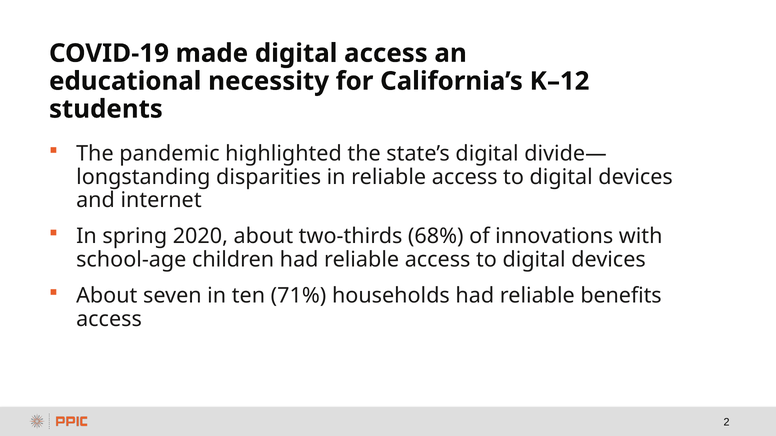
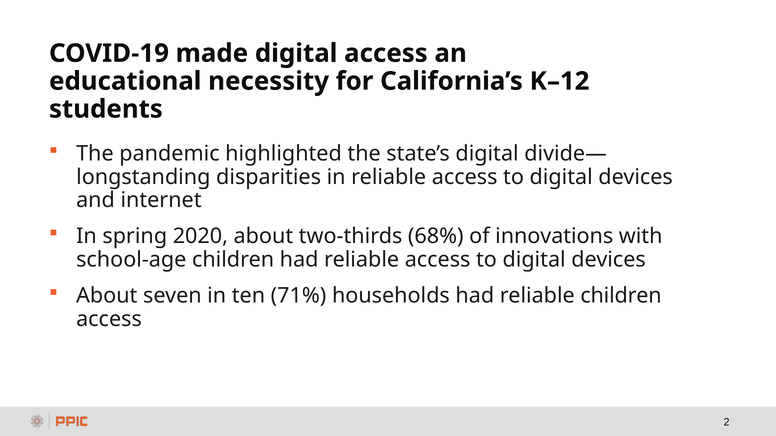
reliable benefits: benefits -> children (621, 296)
